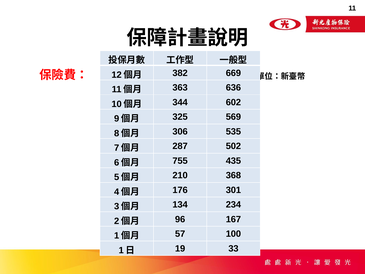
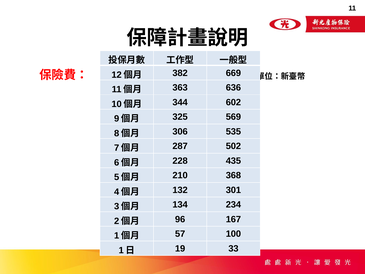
755: 755 -> 228 (180, 161)
176: 176 -> 132 (180, 190)
